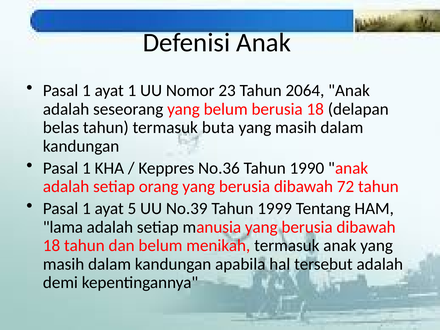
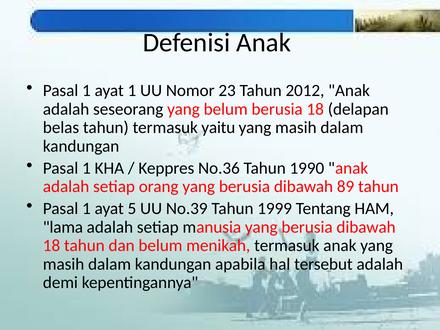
2064: 2064 -> 2012 (305, 91)
buta: buta -> yaitu (218, 128)
72: 72 -> 89 (346, 187)
